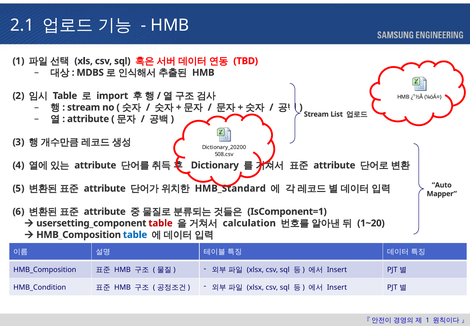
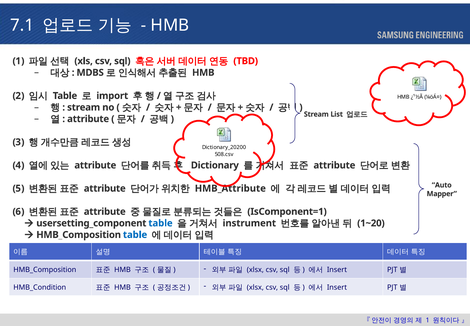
2.1: 2.1 -> 7.1 (22, 25)
HMB_Standard: HMB_Standard -> HMB_Attribute (230, 188)
table colour: red -> blue (161, 223)
calculation: calculation -> instrument (249, 223)
